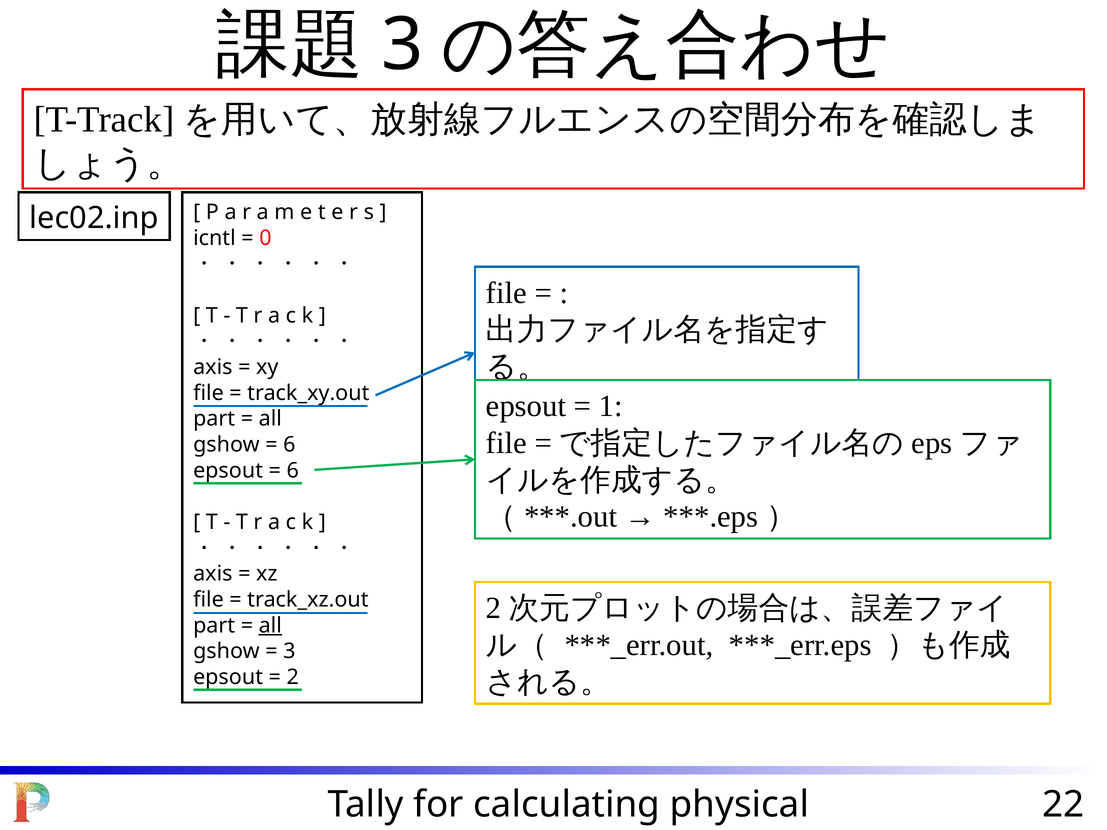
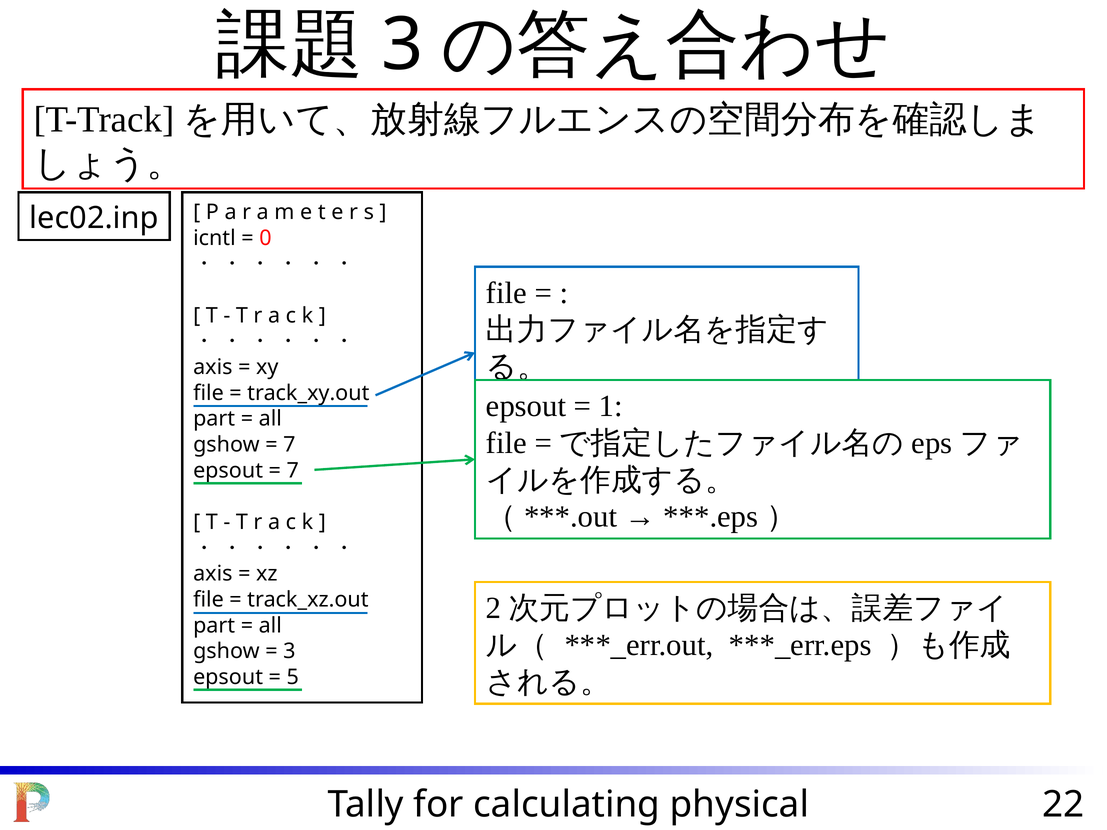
6: 6 -> 7 (289, 445)
6: 6 -> 7 (293, 471)
all underline: present -> none (270, 626)
2: 2 -> 5 (293, 677)
